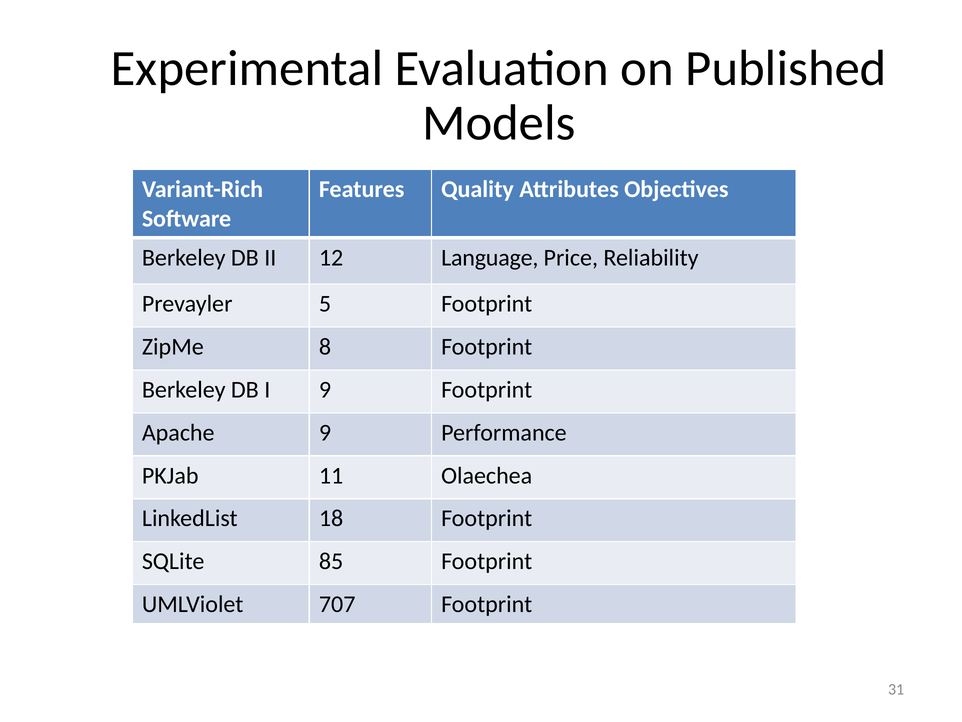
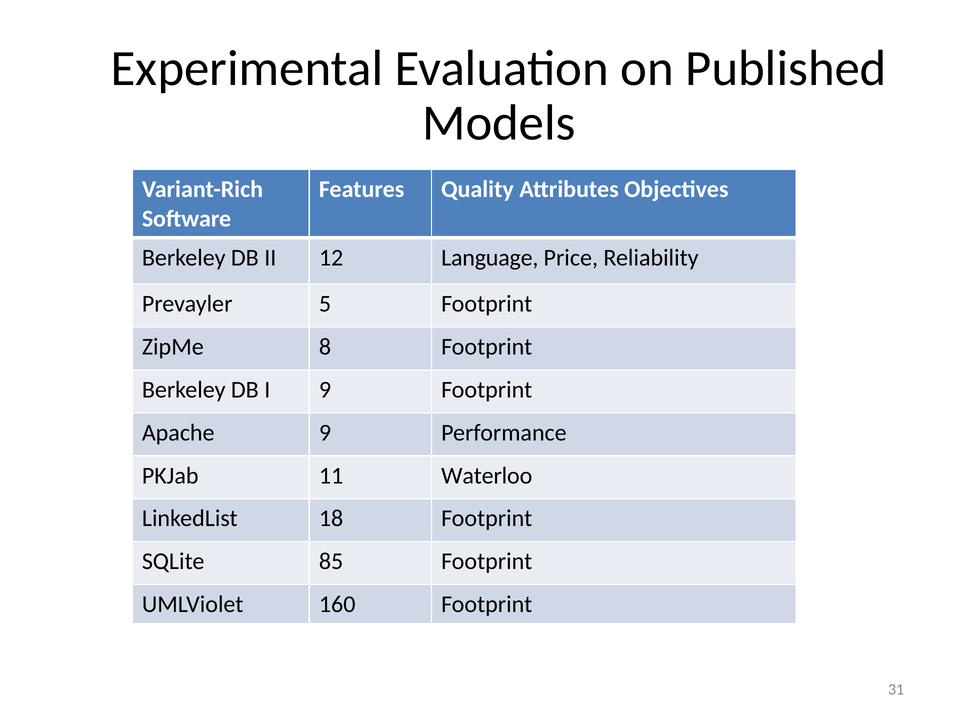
Olaechea: Olaechea -> Waterloo (487, 475)
707: 707 -> 160 (337, 604)
